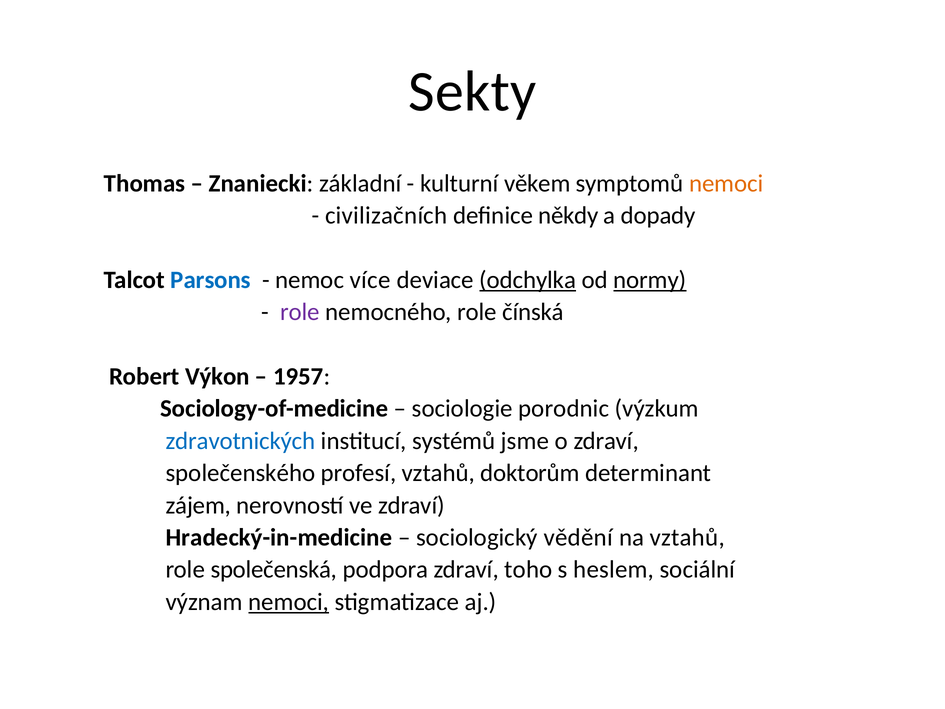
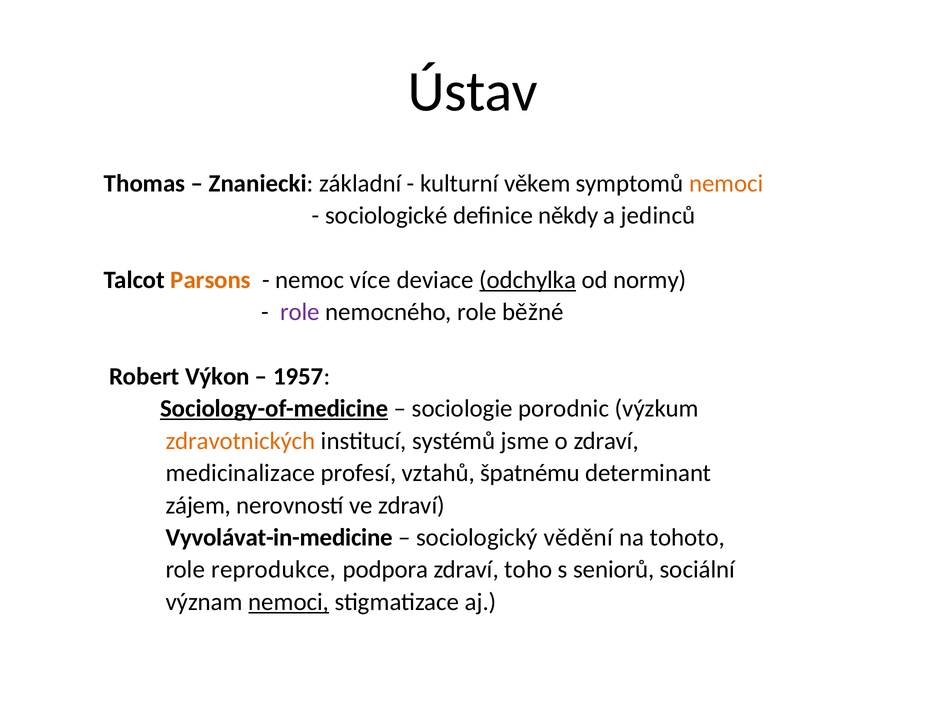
Sekty: Sekty -> Ústav (473, 91)
civilizačních: civilizačních -> sociologické (386, 216)
dopady: dopady -> jedinců (658, 216)
Parsons colour: blue -> orange (211, 280)
normy underline: present -> none (650, 280)
čínská: čínská -> běžné (533, 312)
Sociology-of-medicine underline: none -> present (274, 409)
zdravotnických colour: blue -> orange (241, 441)
společenského: společenského -> medicinalizace (240, 473)
doktorům: doktorům -> špatnému (530, 473)
Hradecký-in-medicine: Hradecký-in-medicine -> Vyvolávat-in-medicine (279, 537)
na vztahů: vztahů -> tohoto (687, 537)
společenská: společenská -> reprodukce (274, 570)
heslem: heslem -> seniorů (614, 570)
